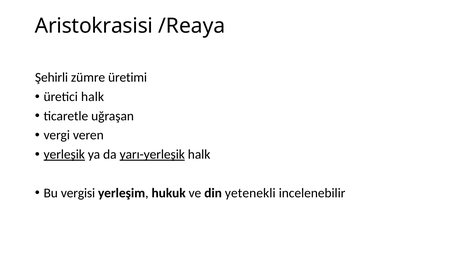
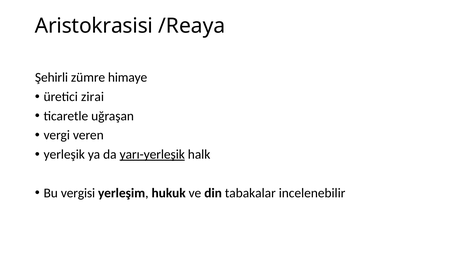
üretimi: üretimi -> himaye (128, 78)
üretici halk: halk -> zirai (93, 97)
yerleşik underline: present -> none (64, 155)
yetenekli: yetenekli -> tabakalar (250, 193)
